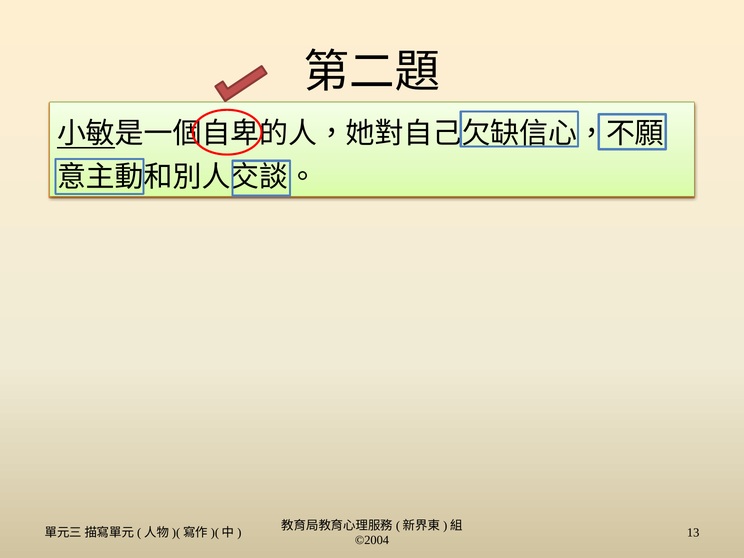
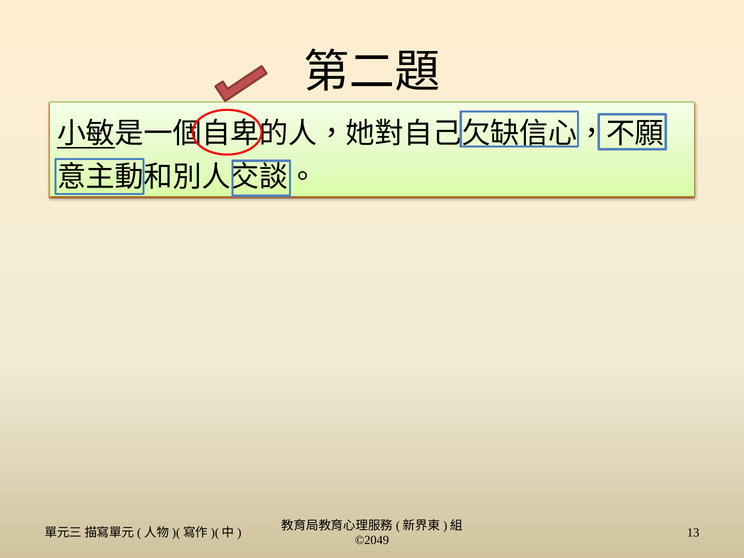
©2004: ©2004 -> ©2049 (372, 540)
